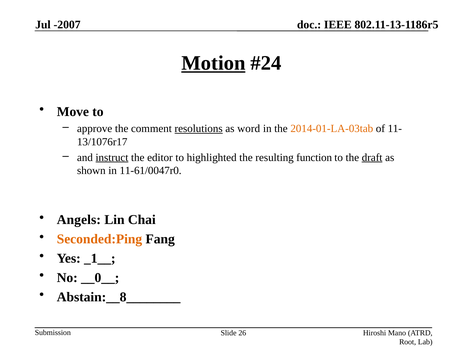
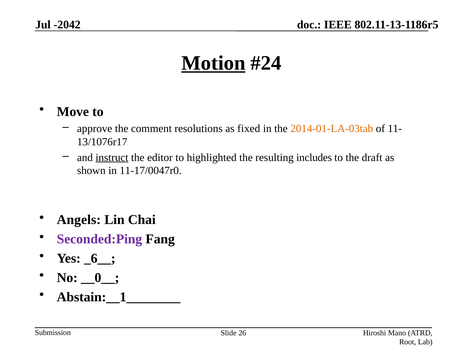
-2007: -2007 -> -2042 (67, 25)
resolutions underline: present -> none (199, 129)
word: word -> fixed (249, 129)
function: function -> includes (314, 158)
draft underline: present -> none (372, 158)
11-61/0047r0: 11-61/0047r0 -> 11-17/0047r0 (151, 171)
Seconded:Ping colour: orange -> purple (99, 239)
_1__: _1__ -> _6__ (100, 259)
Abstain:__8________: Abstain:__8________ -> Abstain:__1________ (119, 297)
